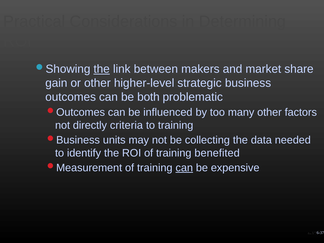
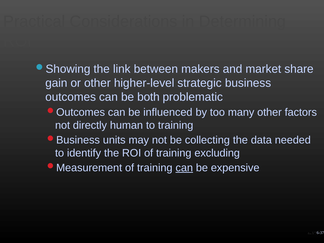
the underline: present -> none (102, 69)
criteria: criteria -> human (126, 125)
benefited: benefited -> excluding (217, 153)
